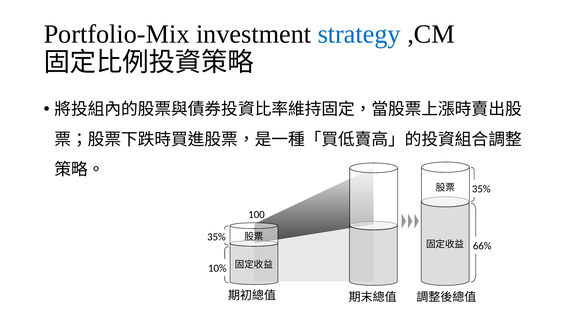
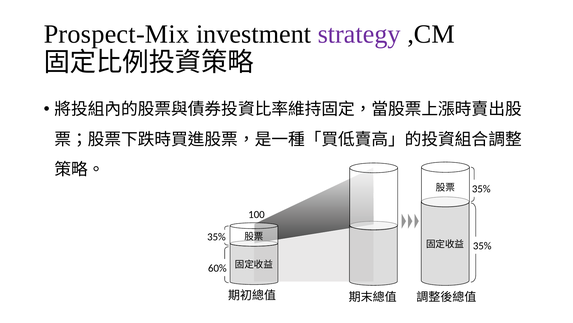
Portfolio-Mix: Portfolio-Mix -> Prospect-Mix (116, 34)
strategy colour: blue -> purple (359, 34)
66%: 66% -> 35% (482, 245)
10%: 10% -> 60% (217, 268)
